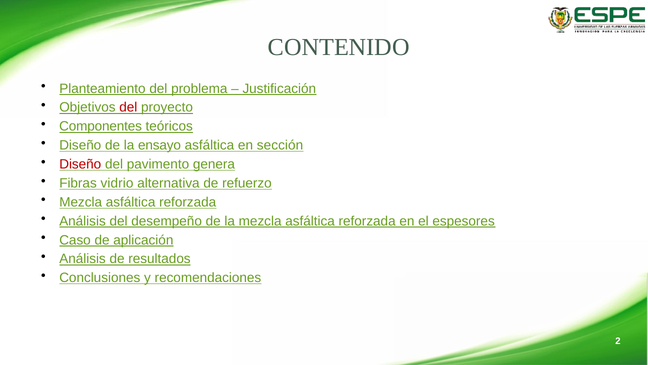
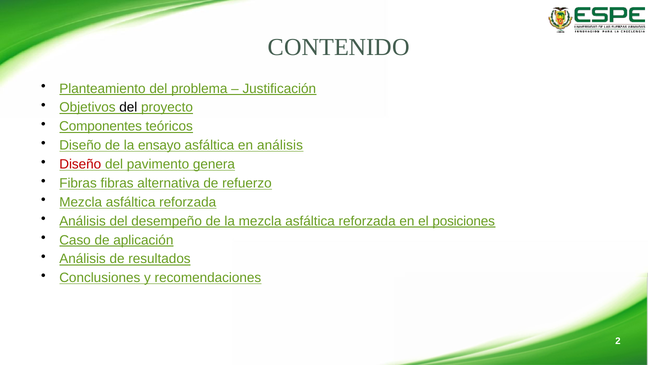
del colour: red -> black (128, 107)
en sección: sección -> análisis (280, 145)
Fibras vidrio: vidrio -> fibras (117, 183)
espesores: espesores -> posiciones (464, 221)
